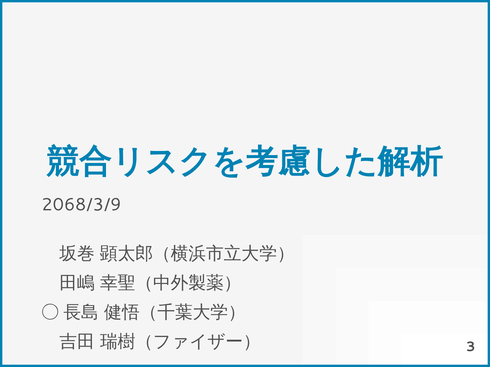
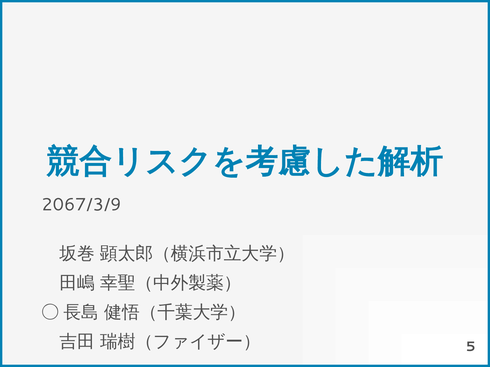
2068/3/9: 2068/3/9 -> 2067/3/9 (82, 205)
3: 3 -> 5 (471, 347)
